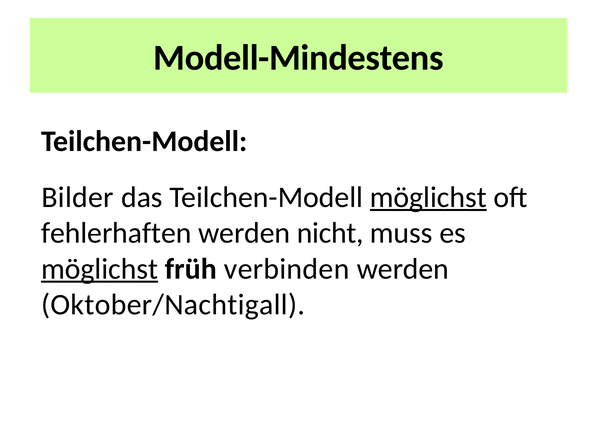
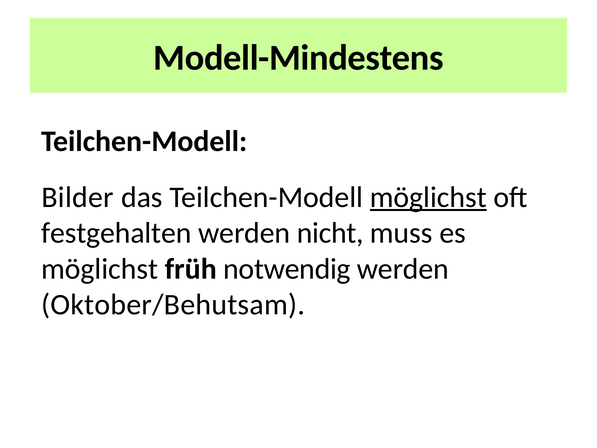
fehlerhaften: fehlerhaften -> festgehalten (116, 233)
möglichst underline: present -> none (100, 269)
verbinden: verbinden -> notwendig (287, 269)
Oktober/Nachtigall: Oktober/Nachtigall -> Oktober/Behutsam (173, 305)
